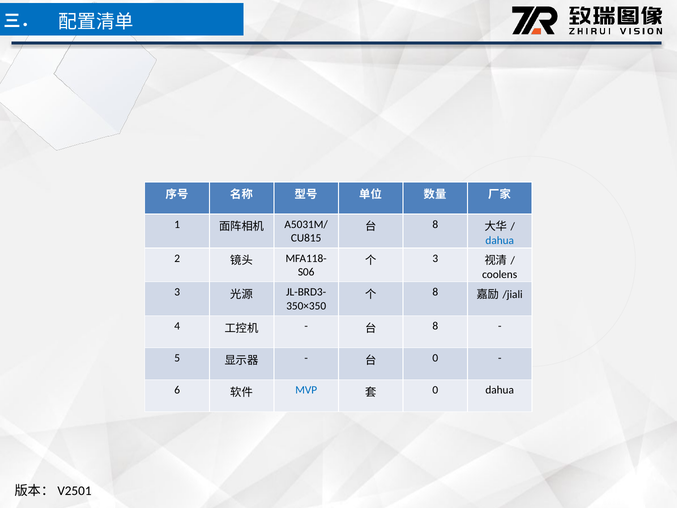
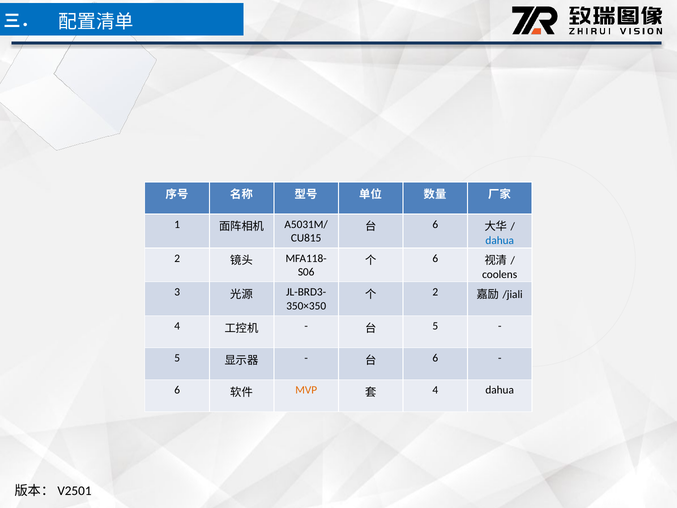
8: 8 -> 6 (435, 224)
3: 3 -> 6 (435, 258)
8: 8 -> 2 (435, 292)
8: 8 -> 5 (435, 326)
0: 0 -> 6 (435, 358)
MVP colour: blue -> orange (306, 390)
0: 0 -> 4 (435, 390)
